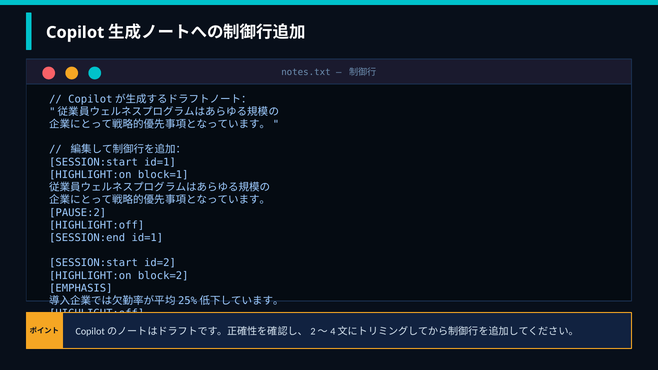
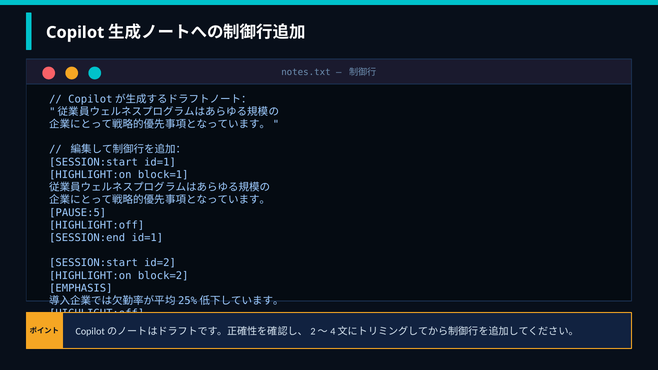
PAUSE:2: PAUSE:2 -> PAUSE:5 (78, 213)
